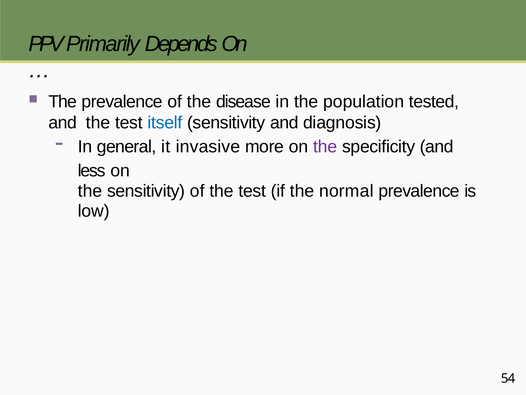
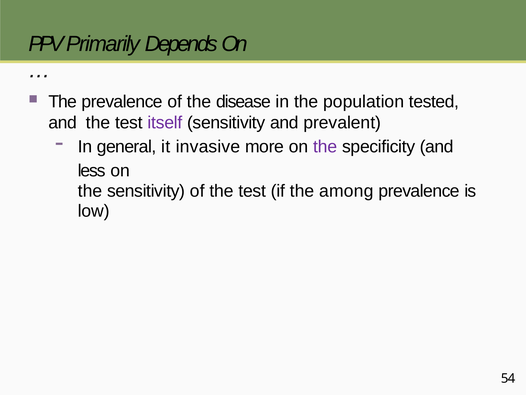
itself colour: blue -> purple (165, 123)
diagnosis: diagnosis -> prevalent (342, 123)
normal: normal -> among (346, 191)
